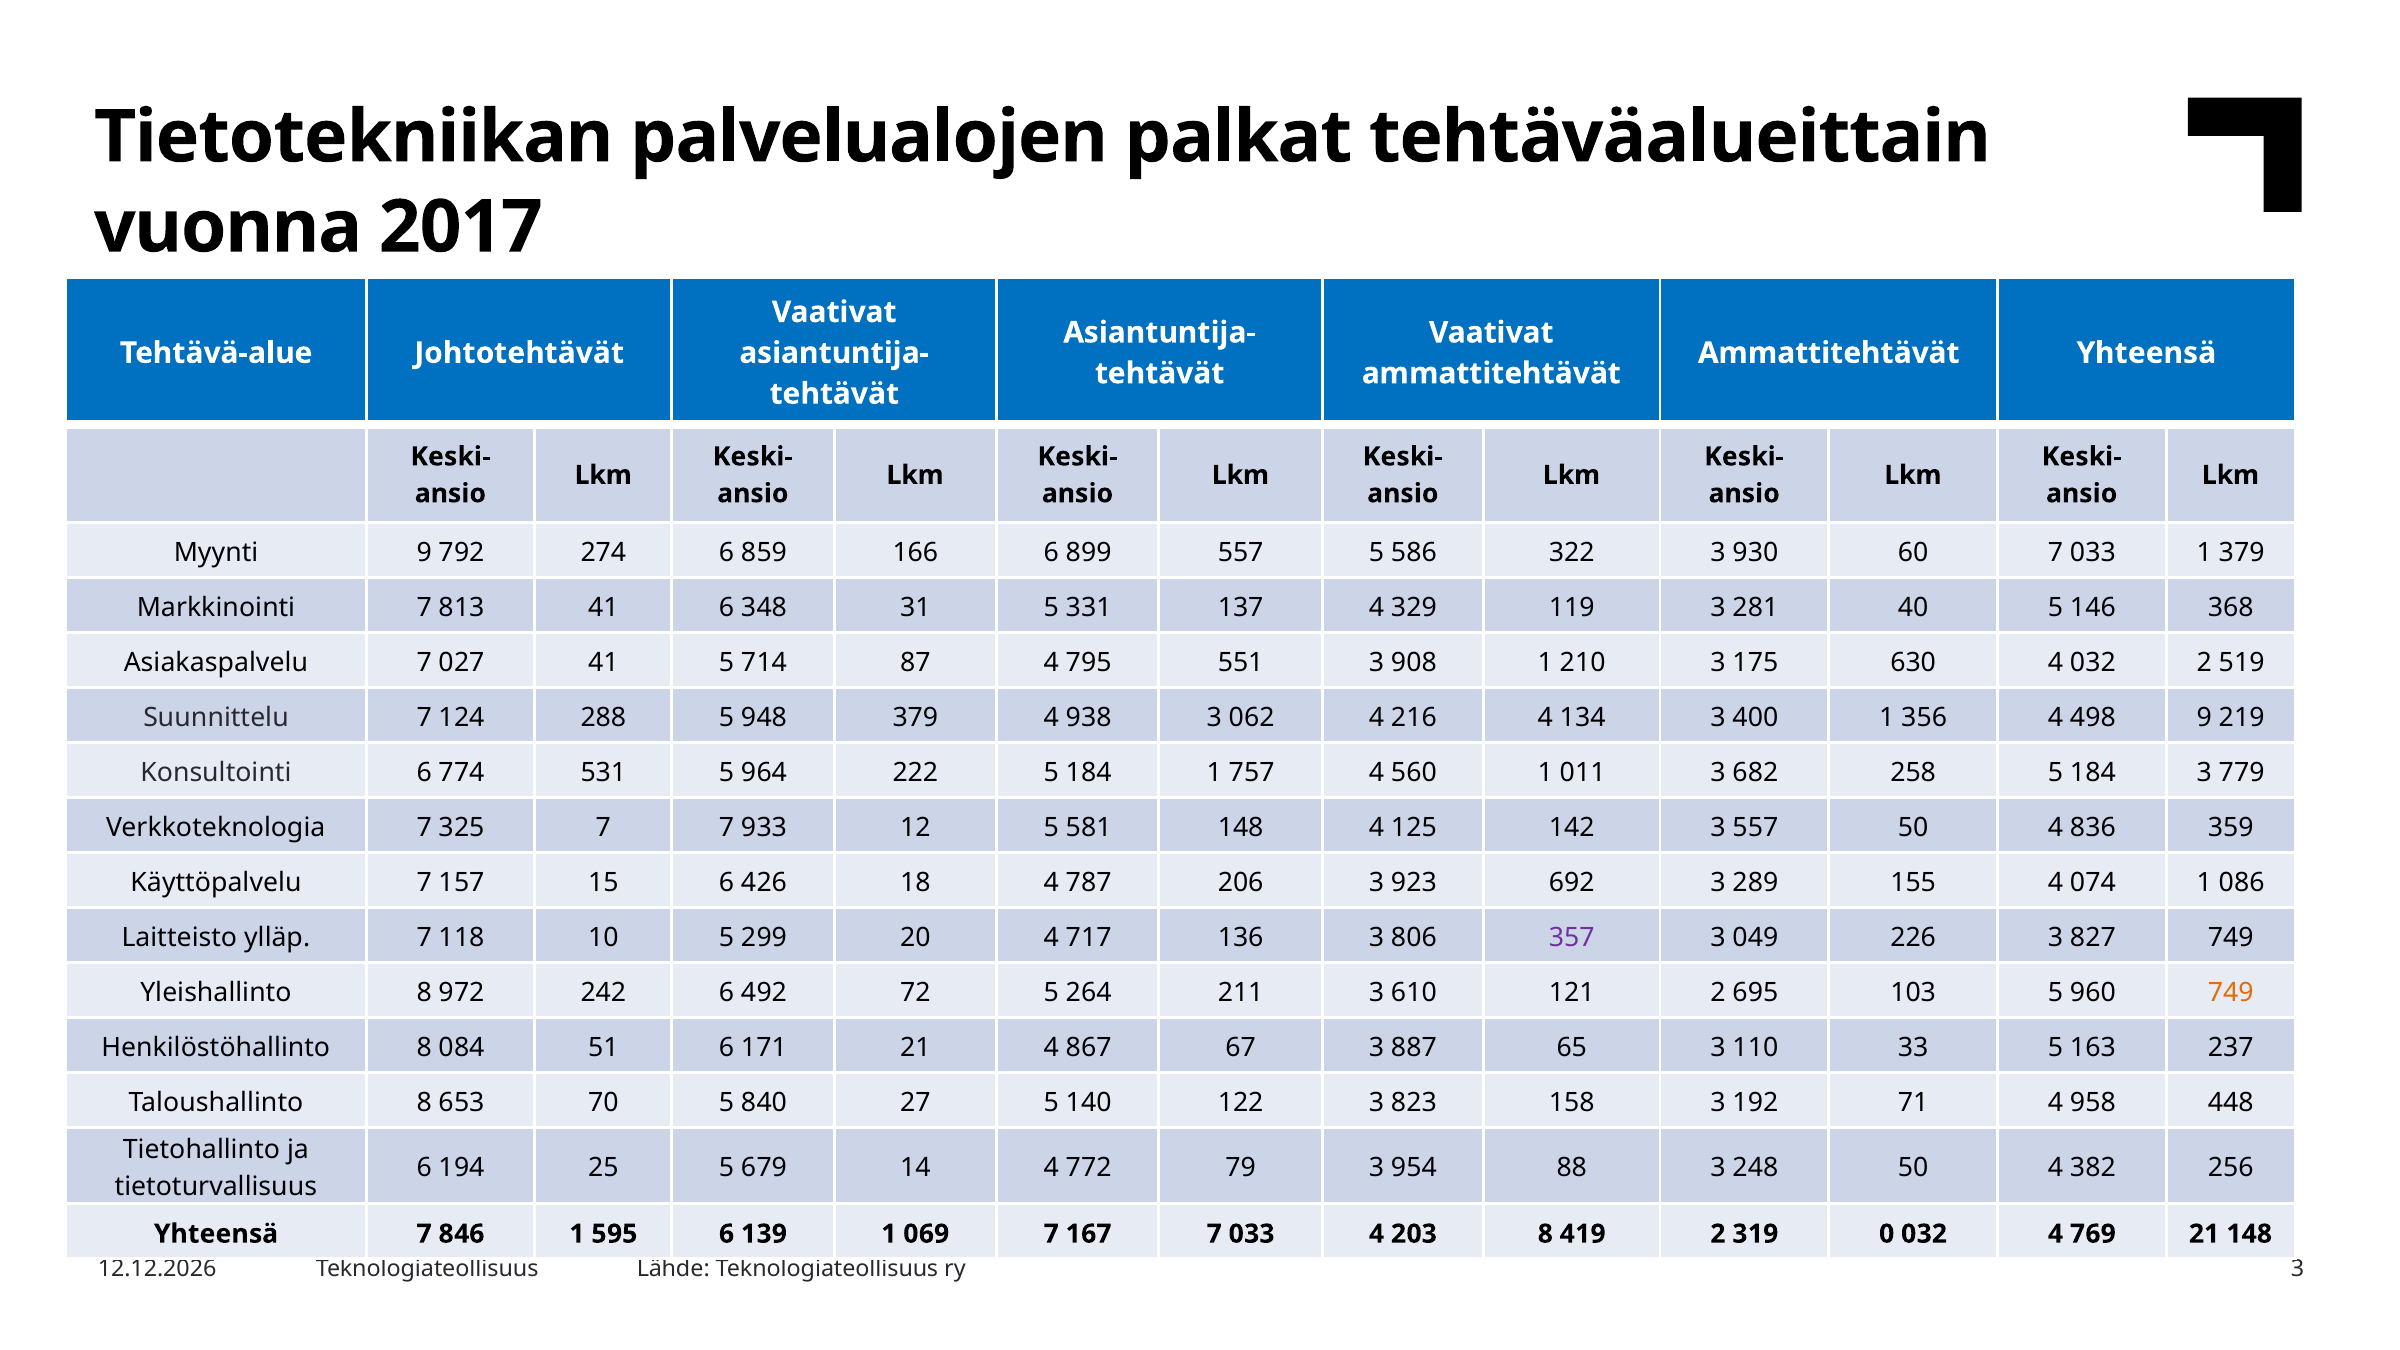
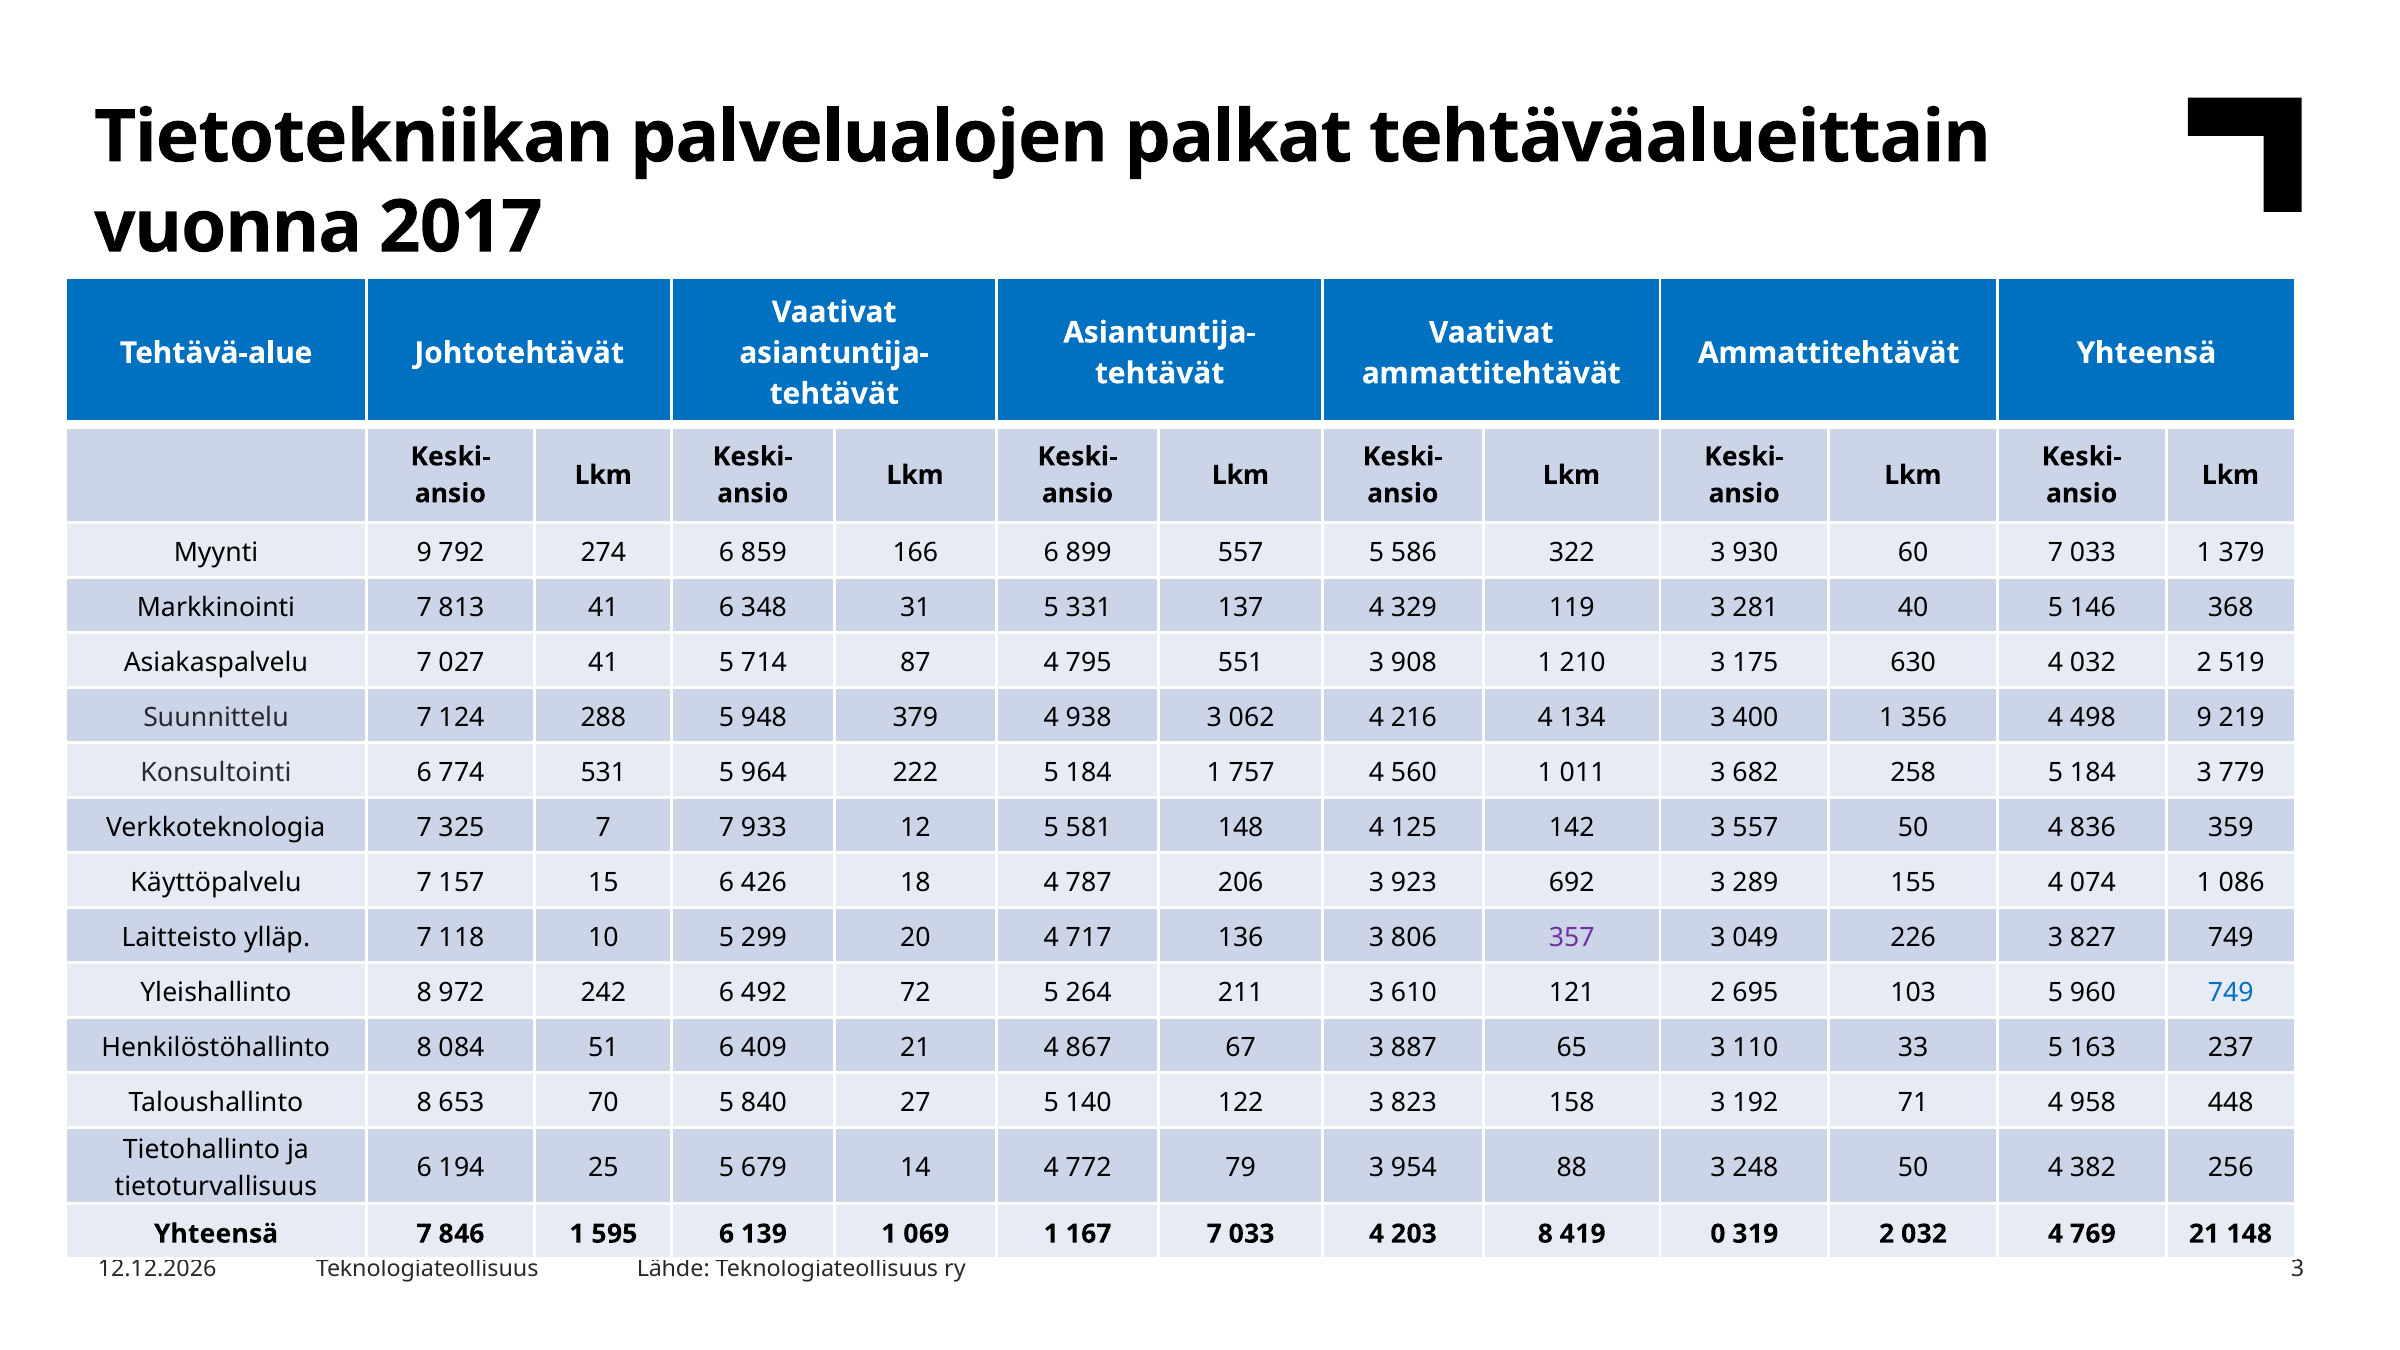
749 colour: orange -> blue (2231, 993)
171: 171 -> 409 (764, 1048)
069 7: 7 -> 1 (1051, 1234)
419 2: 2 -> 0 (1718, 1234)
319 0: 0 -> 2 (1887, 1234)
